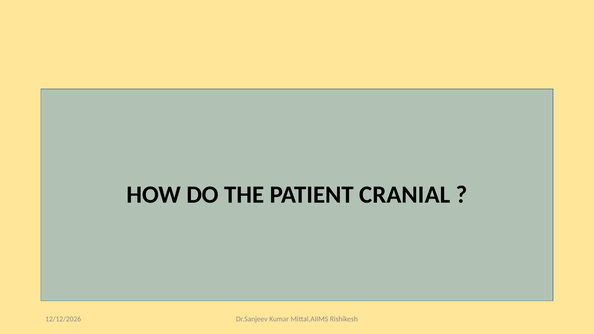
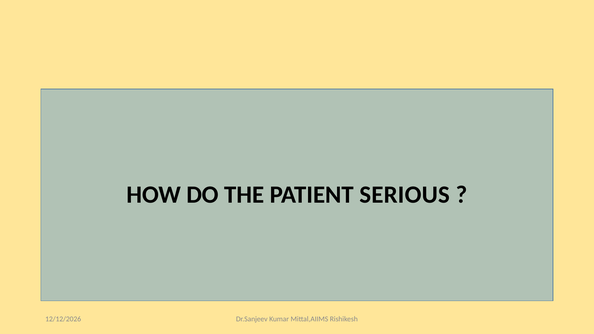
CRANIAL: CRANIAL -> SERIOUS (405, 195)
